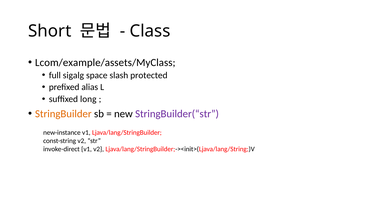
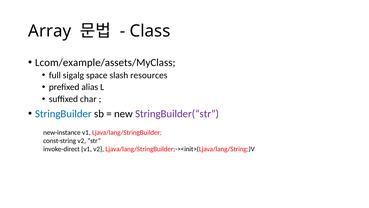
Short: Short -> Array (50, 31)
protected: protected -> resources (149, 75)
long: long -> char (88, 99)
StringBuilder colour: orange -> blue (63, 113)
